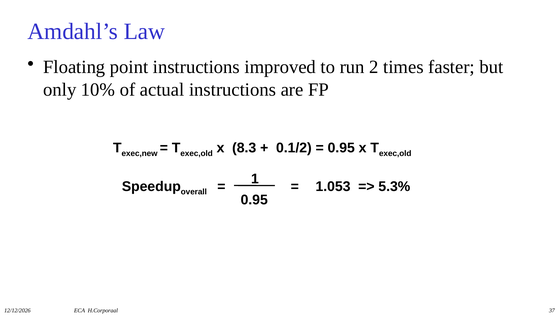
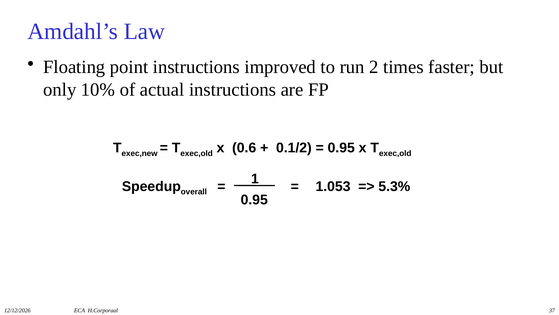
8.3: 8.3 -> 0.6 (244, 148)
